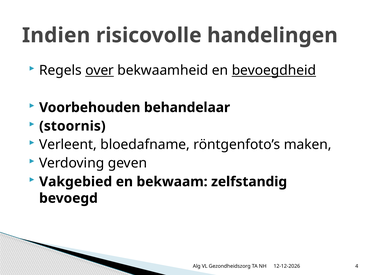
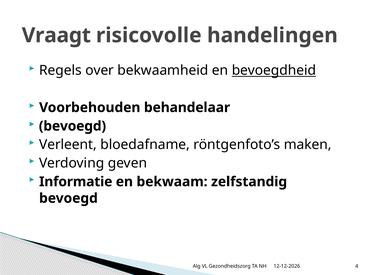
Indien: Indien -> Vraagt (56, 35)
over underline: present -> none (100, 70)
stoornis: stoornis -> bevoegd (72, 126)
Vakgebied: Vakgebied -> Informatie (76, 182)
